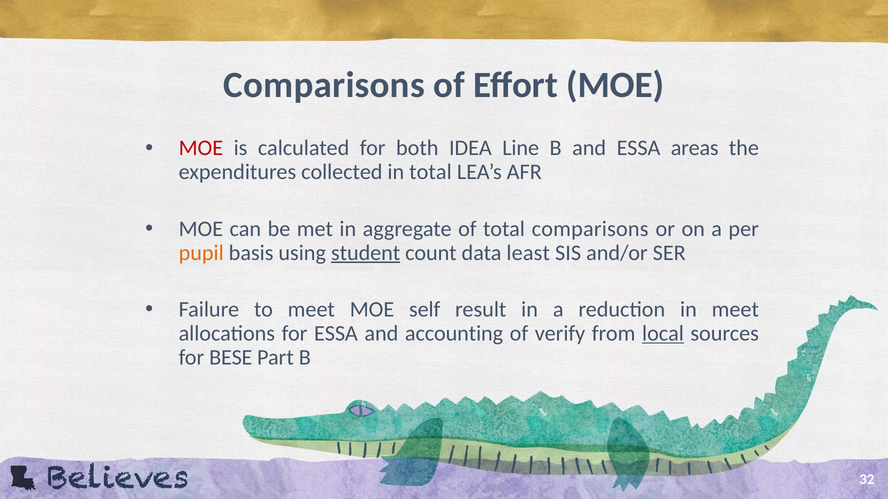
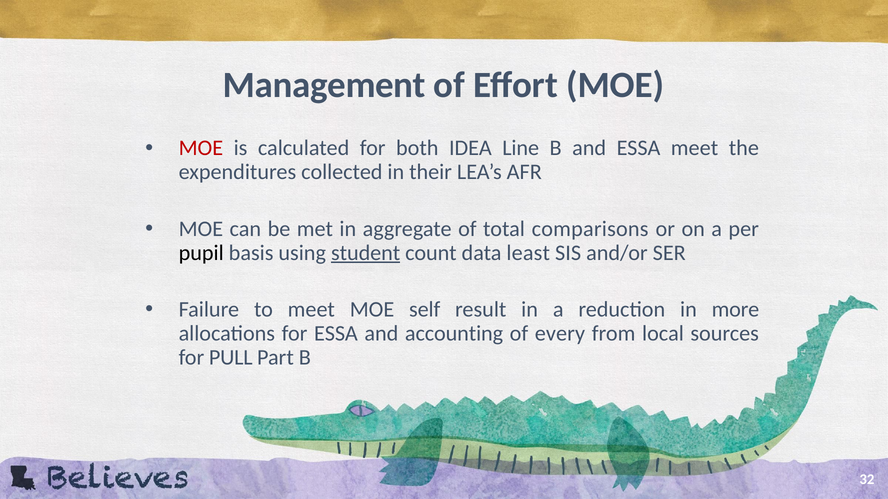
Comparisons: Comparisons -> Management (324, 85)
ESSA areas: areas -> meet (695, 148)
in total: total -> their (431, 172)
pupil colour: orange -> black (201, 253)
in meet: meet -> more (735, 310)
verify: verify -> every (560, 334)
local underline: present -> none (663, 334)
BESE: BESE -> PULL (231, 358)
